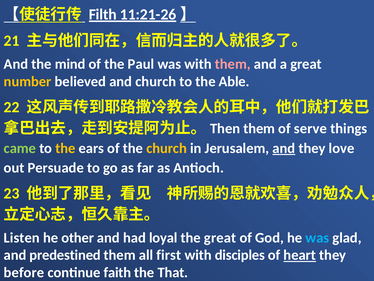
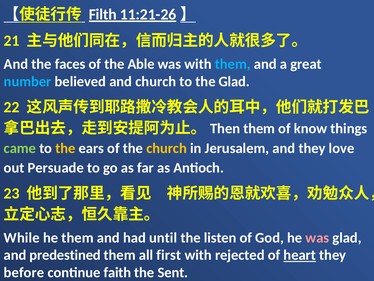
mind: mind -> faces (70, 64)
Paul: Paul -> Able (141, 64)
them colour: pink -> light blue (233, 64)
number colour: yellow -> light blue (28, 81)
the Able: Able -> Glad (234, 81)
serve: serve -> know (311, 128)
and underline: present -> none (284, 148)
Listen: Listen -> While (22, 237)
he other: other -> them (78, 237)
loyal: loyal -> until (163, 237)
the great: great -> listen (220, 237)
was colour: light blue -> pink (317, 237)
disciples: disciples -> rejected (240, 255)
That: That -> Sent (173, 272)
